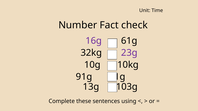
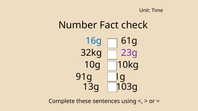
16g colour: purple -> blue (94, 41)
